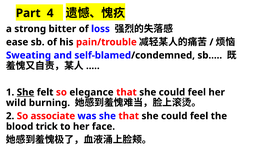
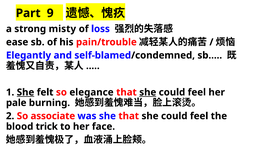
4: 4 -> 9 (50, 13)
bitter: bitter -> misty (62, 29)
Sweating: Sweating -> Elegantly (29, 55)
she underline: none -> present (148, 92)
wild: wild -> pale (16, 103)
